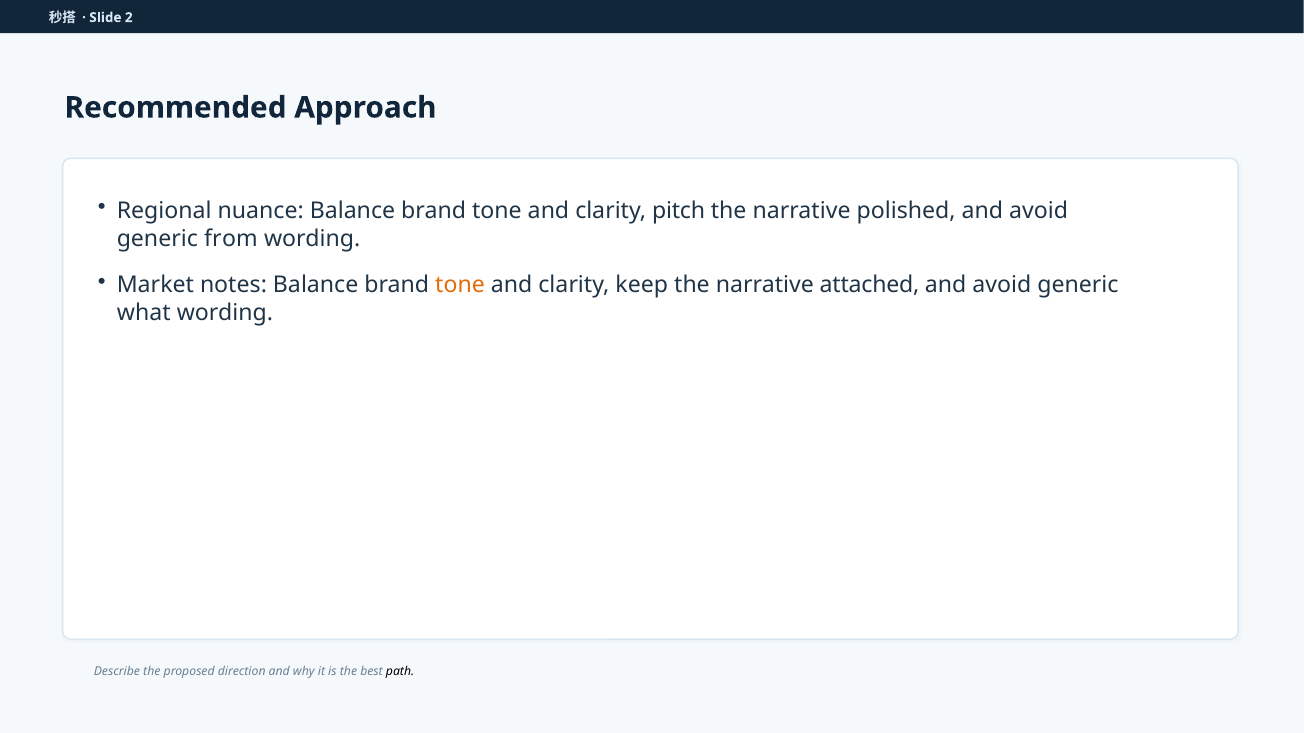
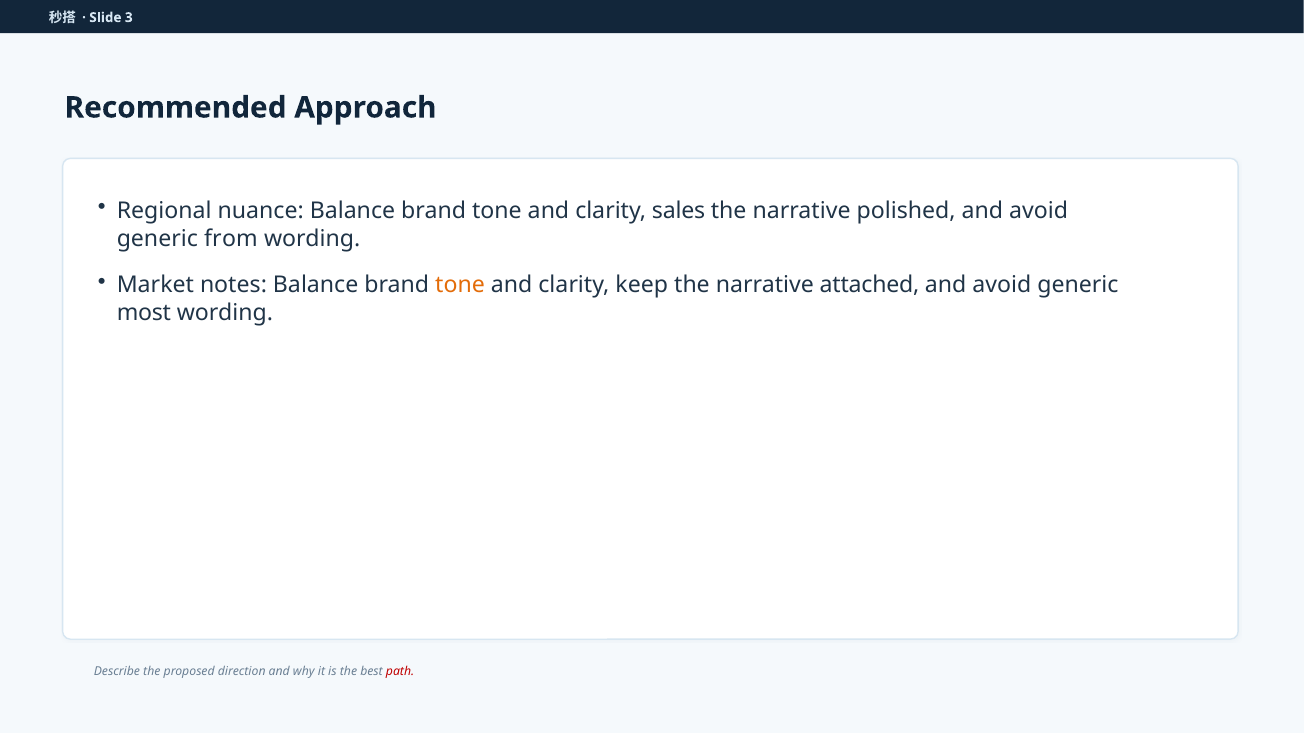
2: 2 -> 3 (129, 18)
pitch: pitch -> sales (679, 211)
what: what -> most (144, 313)
path colour: black -> red (400, 672)
